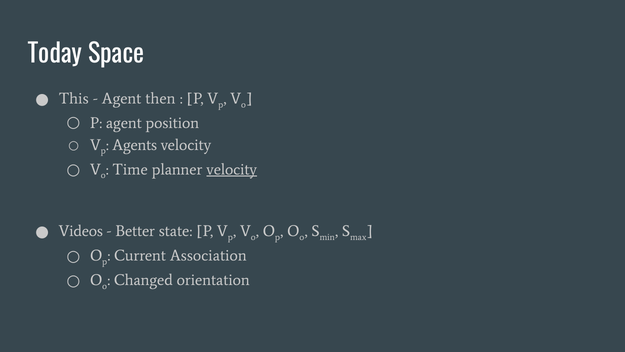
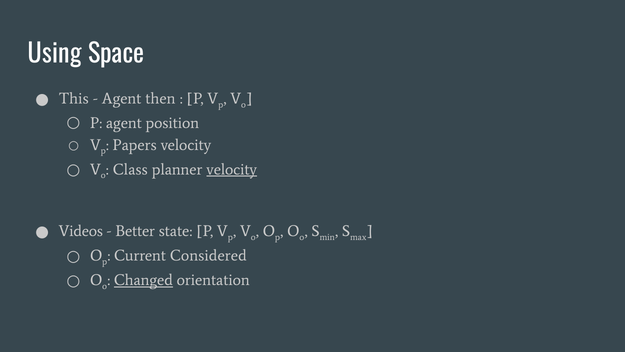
Today: Today -> Using (55, 54)
Agents: Agents -> Papers (135, 145)
Time: Time -> Class (130, 169)
Association: Association -> Considered (208, 255)
Changed underline: none -> present (143, 280)
